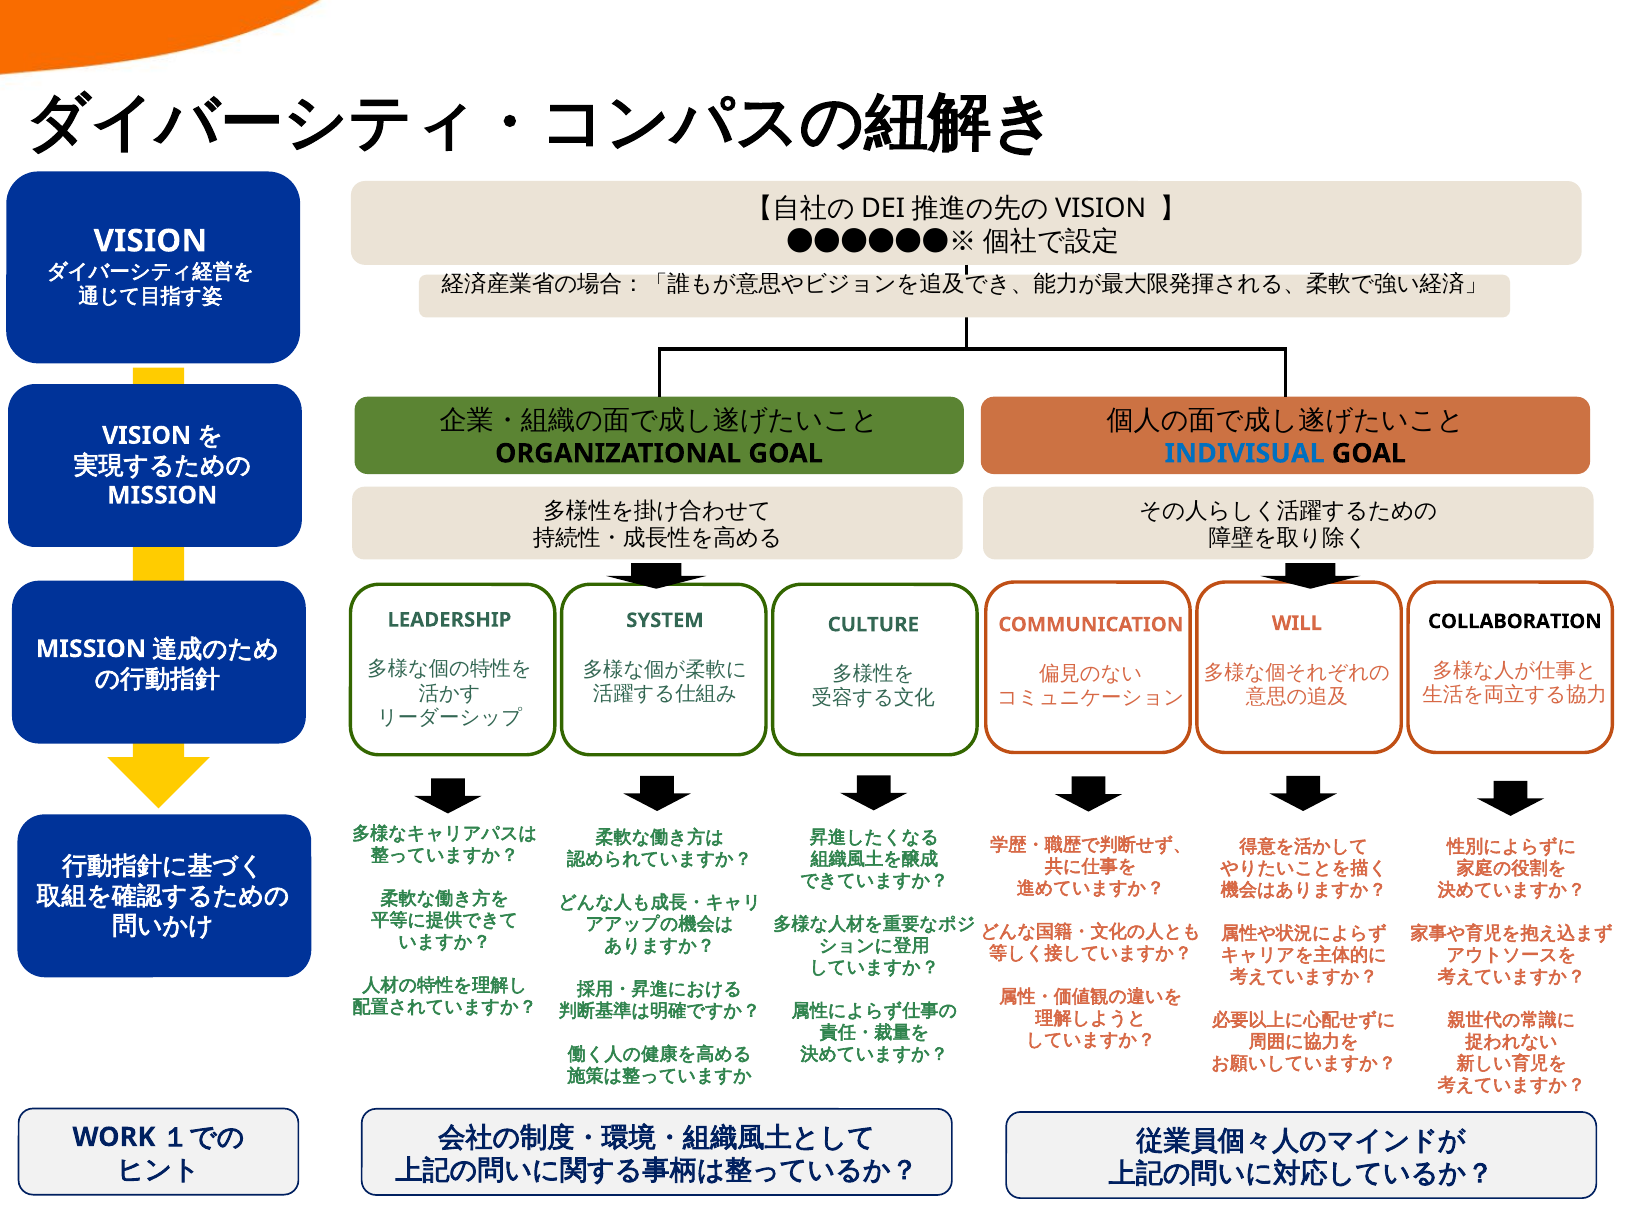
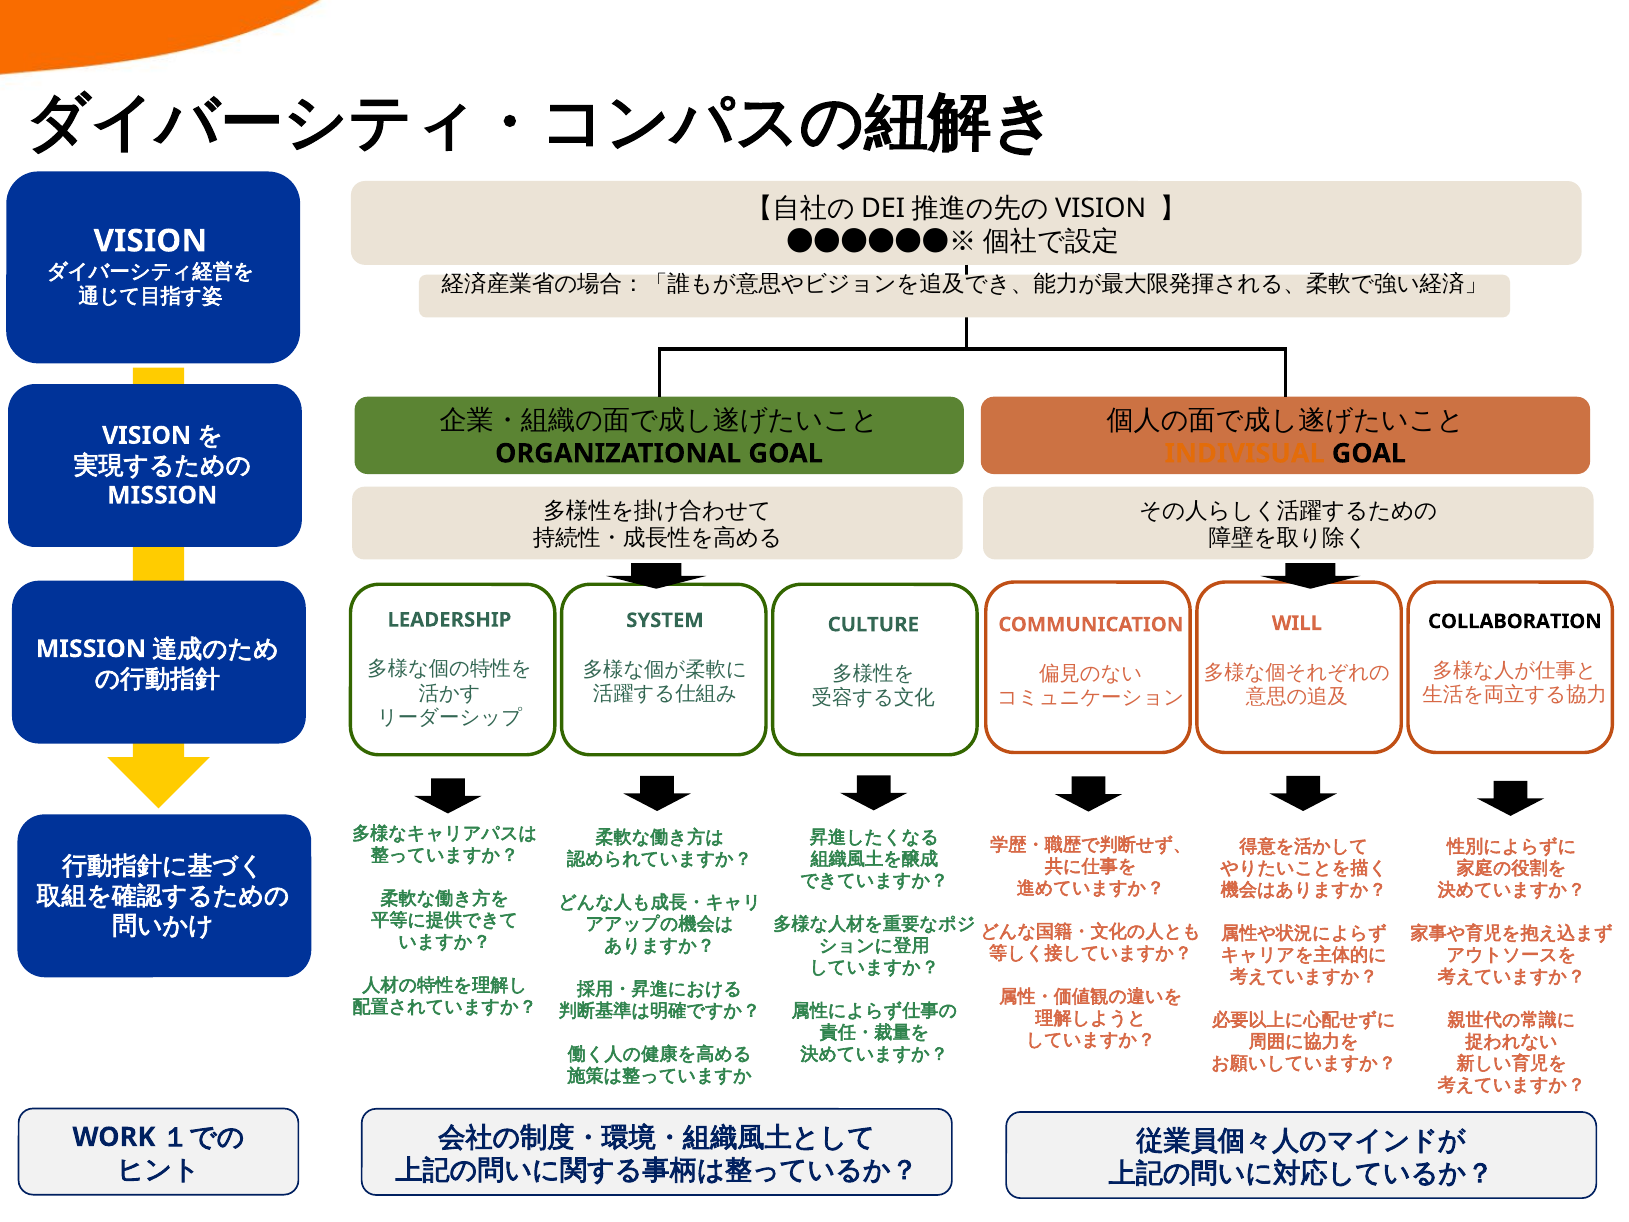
INDIVISUAL colour: blue -> orange (1245, 453)
